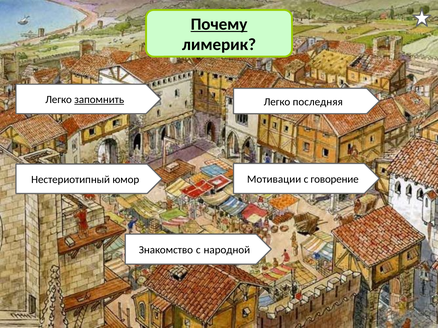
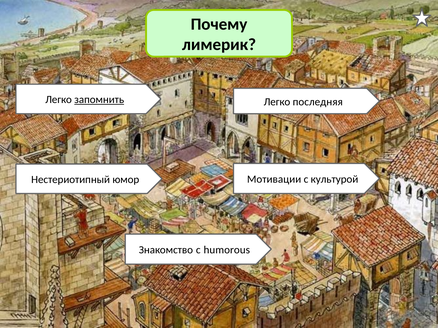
Почему underline: present -> none (219, 24)
говорение: говорение -> культурой (335, 179)
народной: народной -> humorous (227, 250)
